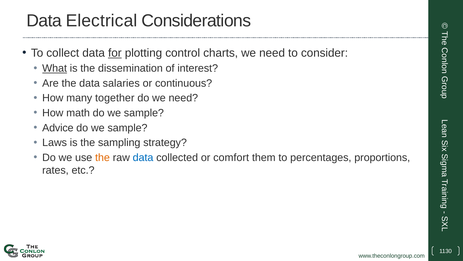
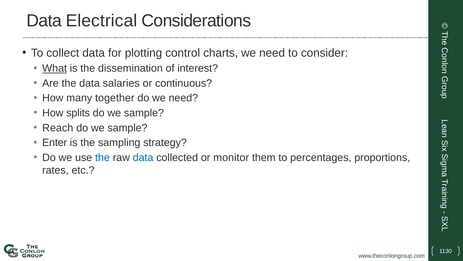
for underline: present -> none (115, 53)
math: math -> splits (78, 113)
Advice: Advice -> Reach (58, 128)
Laws: Laws -> Enter (55, 142)
the colour: orange -> blue (102, 157)
comfort: comfort -> monitor (231, 157)
